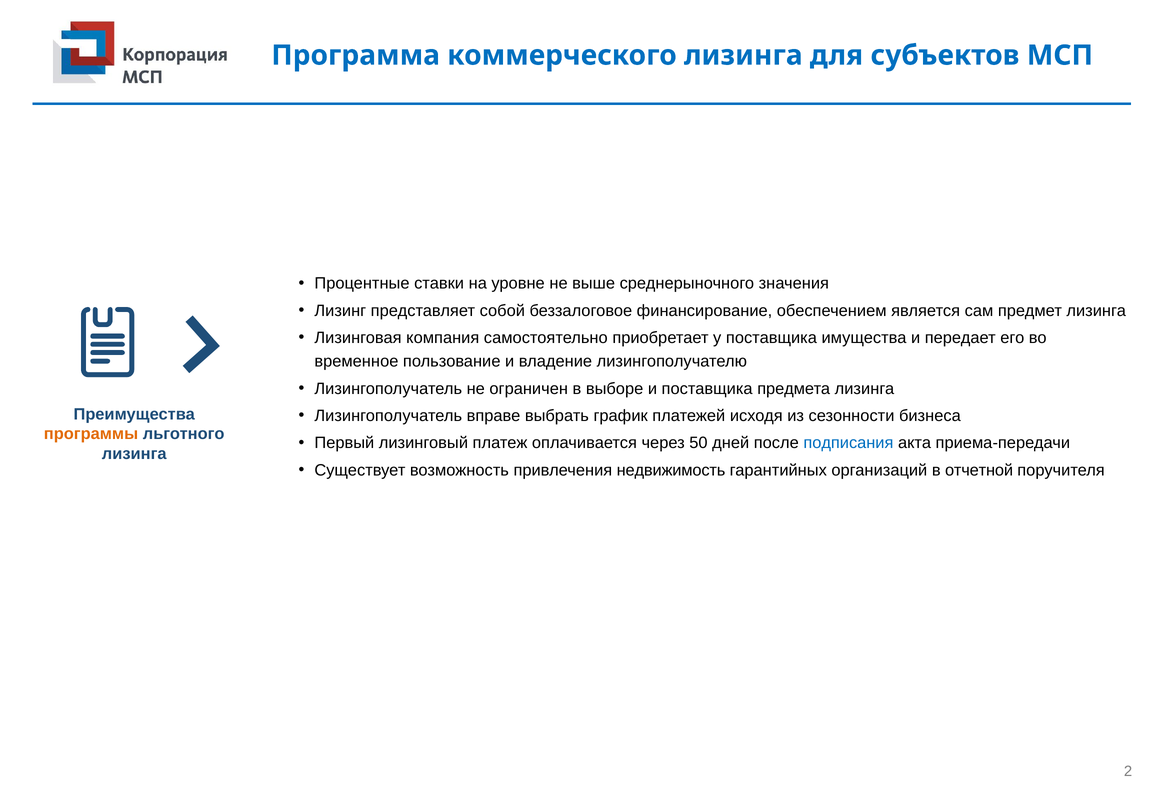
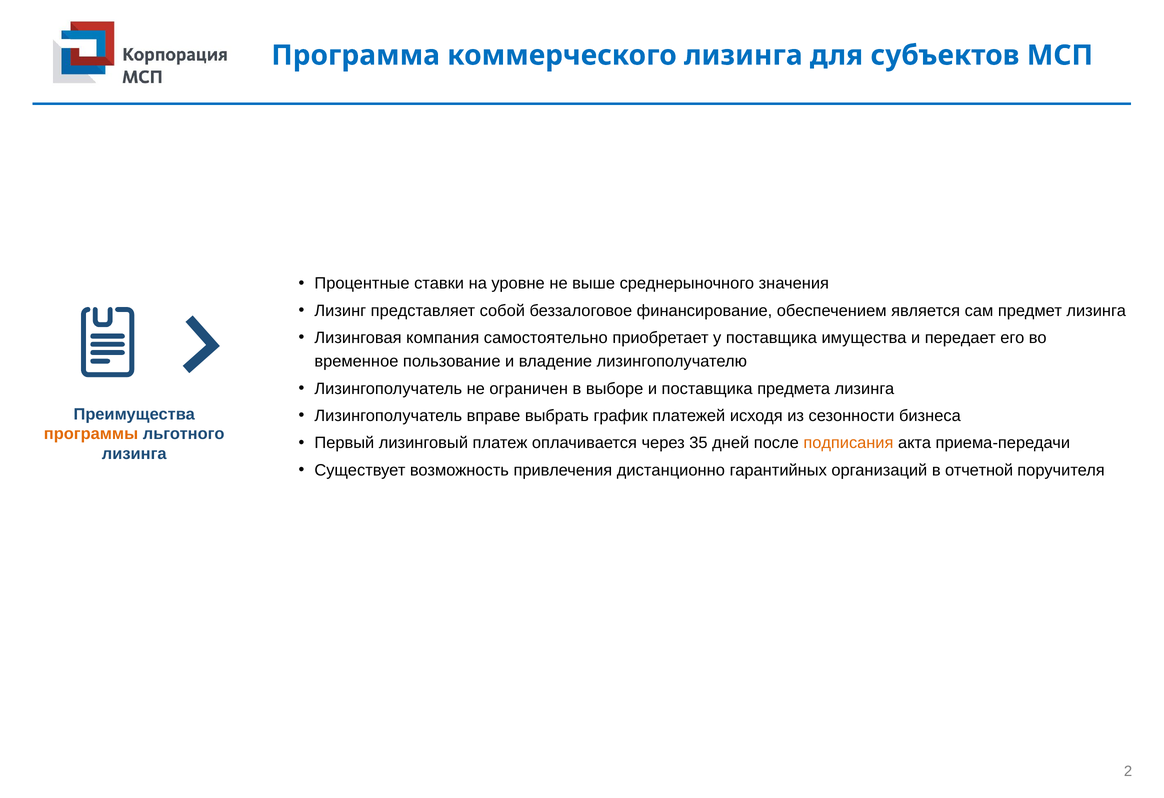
50: 50 -> 35 (698, 443)
подписания colour: blue -> orange (848, 443)
недвижимость: недвижимость -> дистанционно (671, 470)
